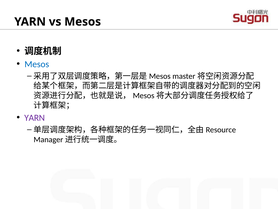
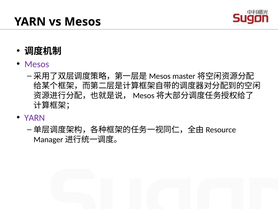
Mesos colour: blue -> purple (37, 64)
